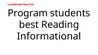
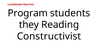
best: best -> they (29, 25)
Informational: Informational -> Constructivist (49, 36)
